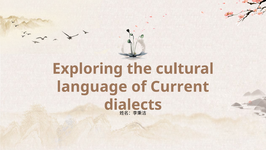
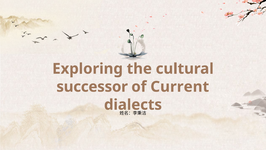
language: language -> successor (92, 87)
